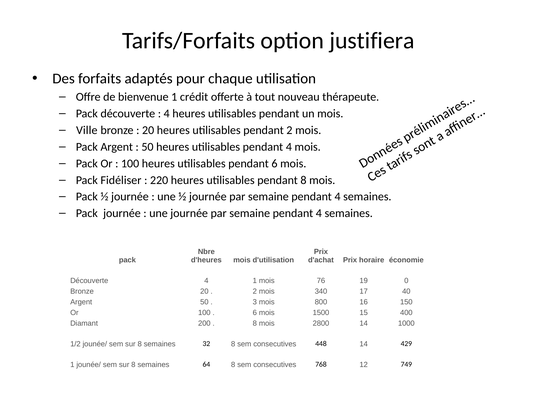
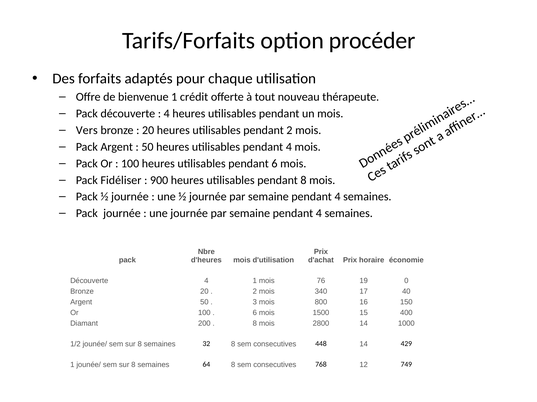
justifiera: justifiera -> procéder (372, 41)
Ville: Ville -> Vers (87, 130)
220: 220 -> 900 (159, 180)
